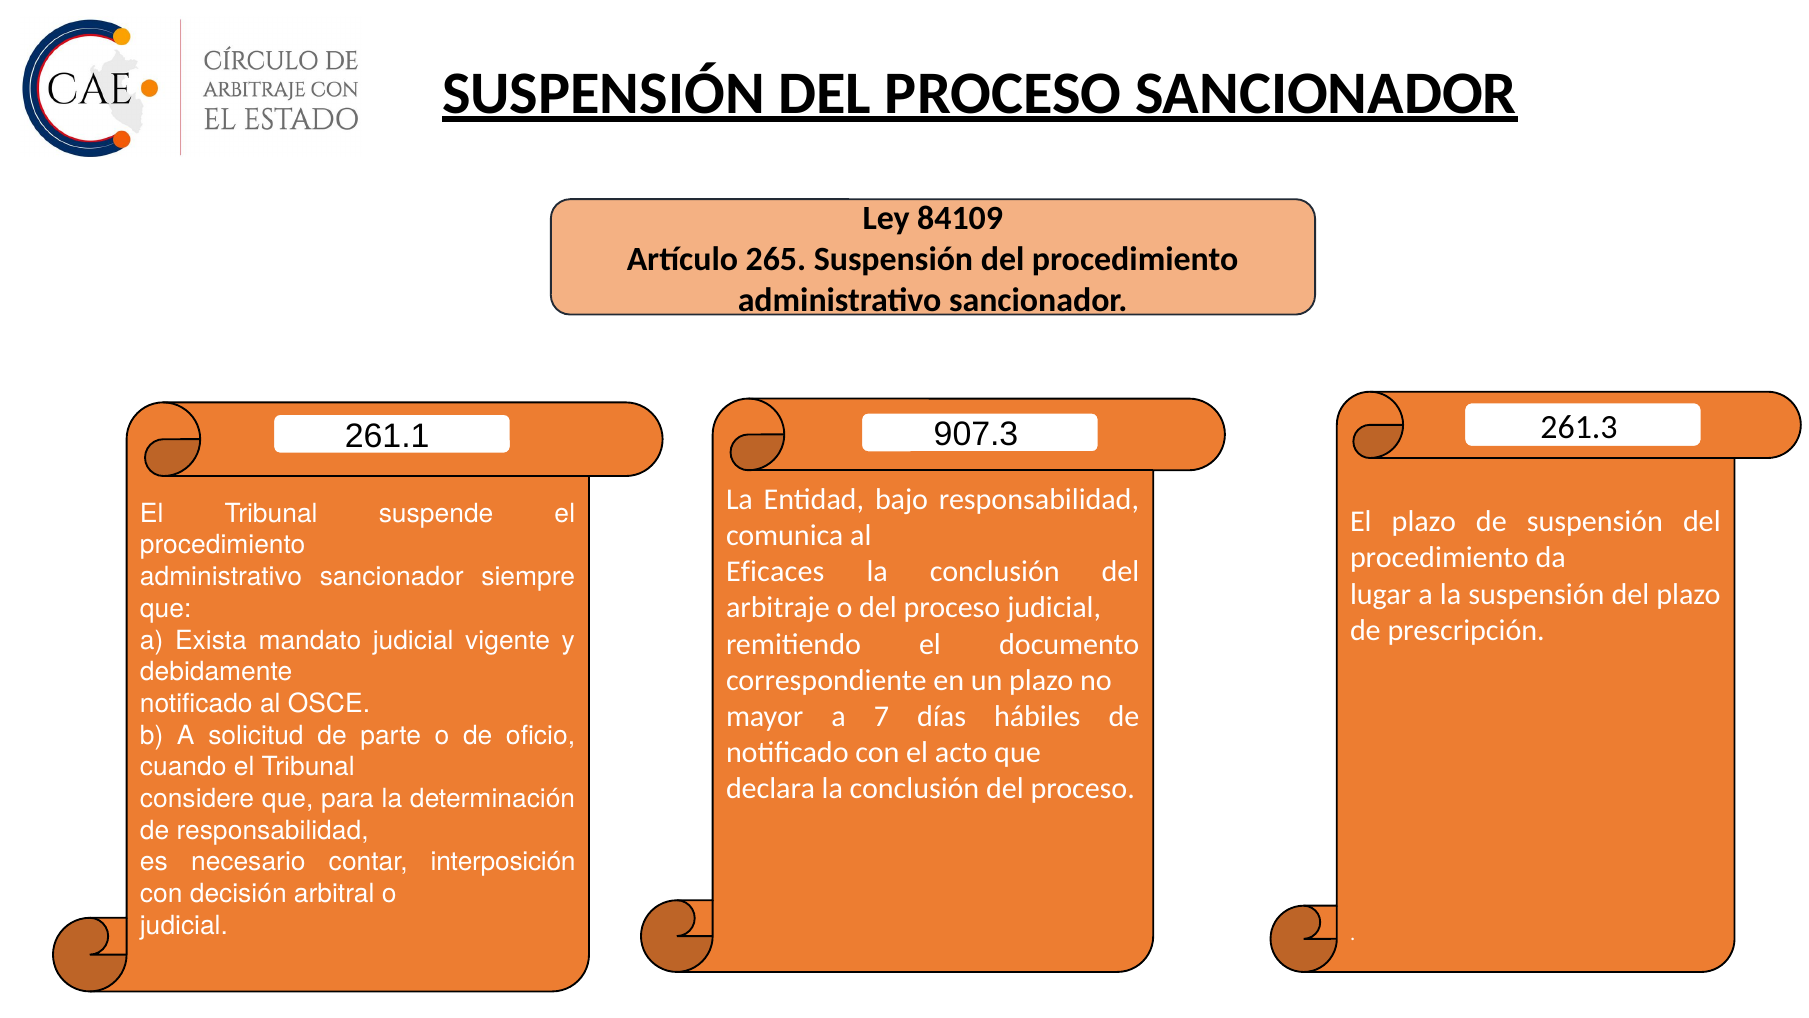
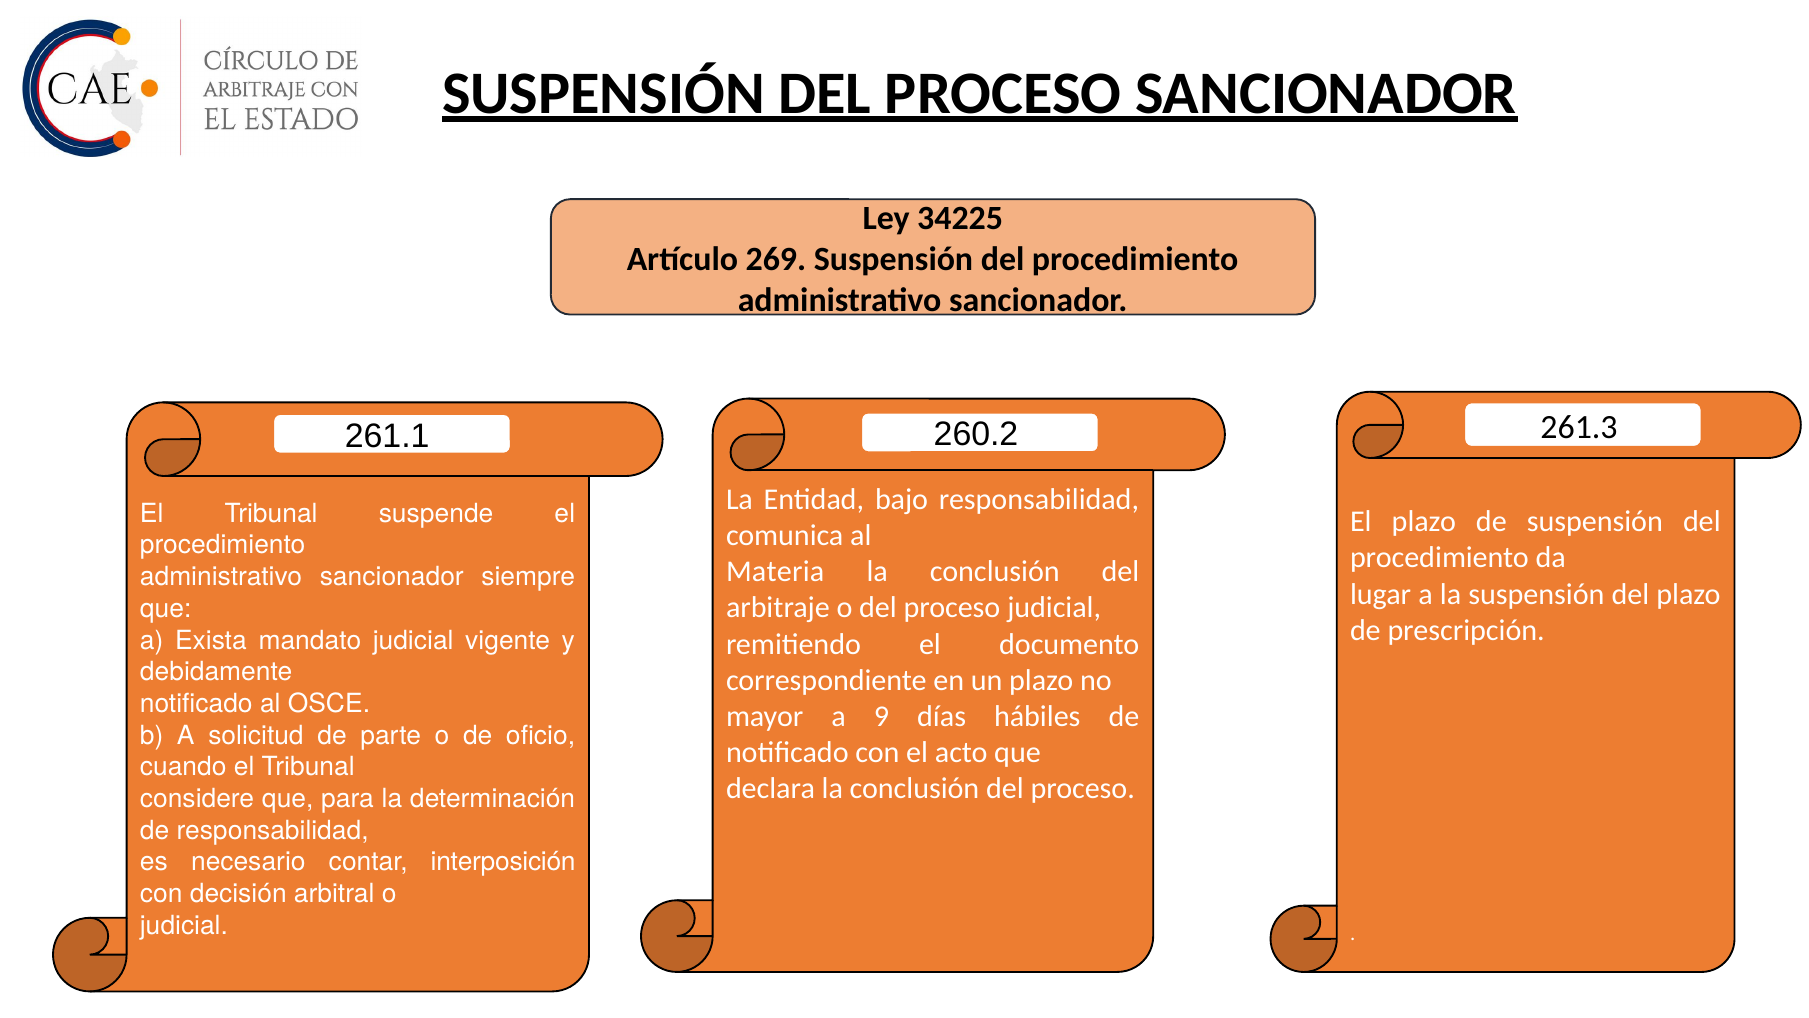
84109: 84109 -> 34225 (960, 218)
265: 265 -> 269 (776, 259)
907.3: 907.3 -> 260.2 (976, 435)
Eficaces: Eficaces -> Materia (775, 572)
7: 7 -> 9 (882, 716)
